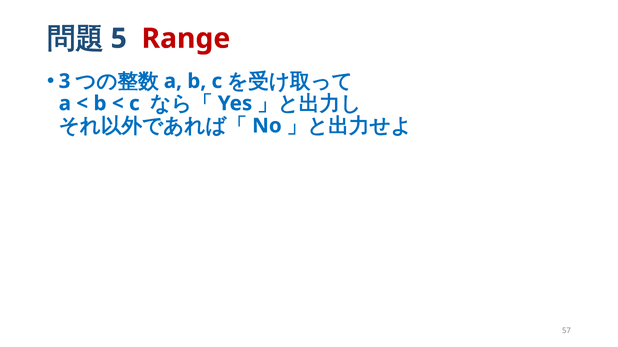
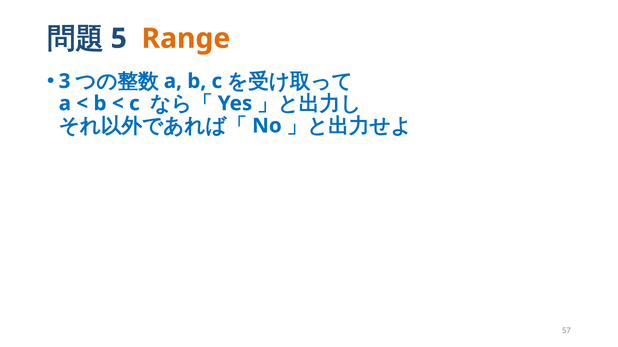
Range colour: red -> orange (186, 39)
